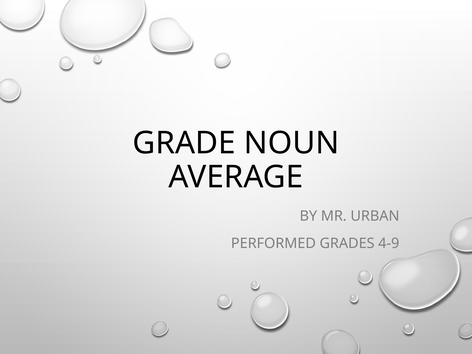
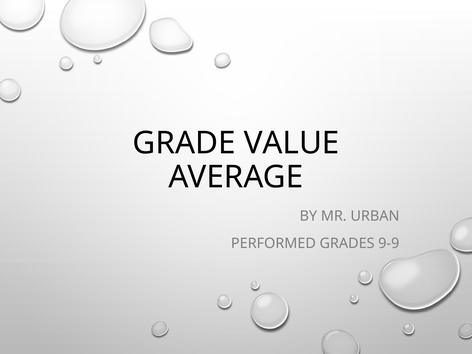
NOUN: NOUN -> VALUE (292, 143)
4-9: 4-9 -> 9-9 (389, 243)
